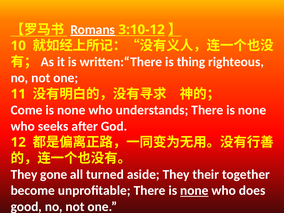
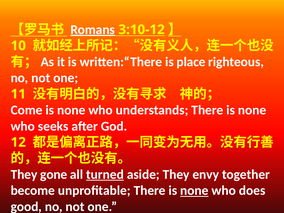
thing: thing -> place (191, 62)
turned underline: none -> present (105, 174)
their: their -> envy (206, 174)
